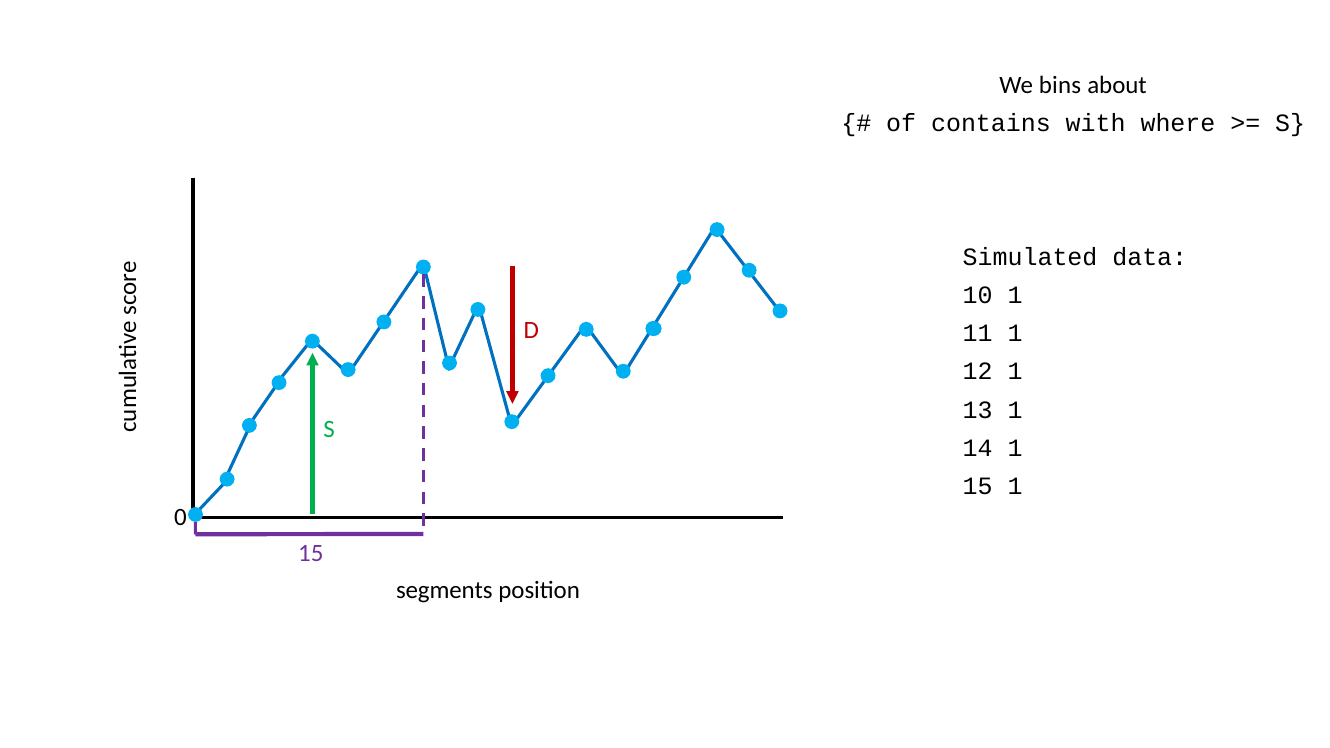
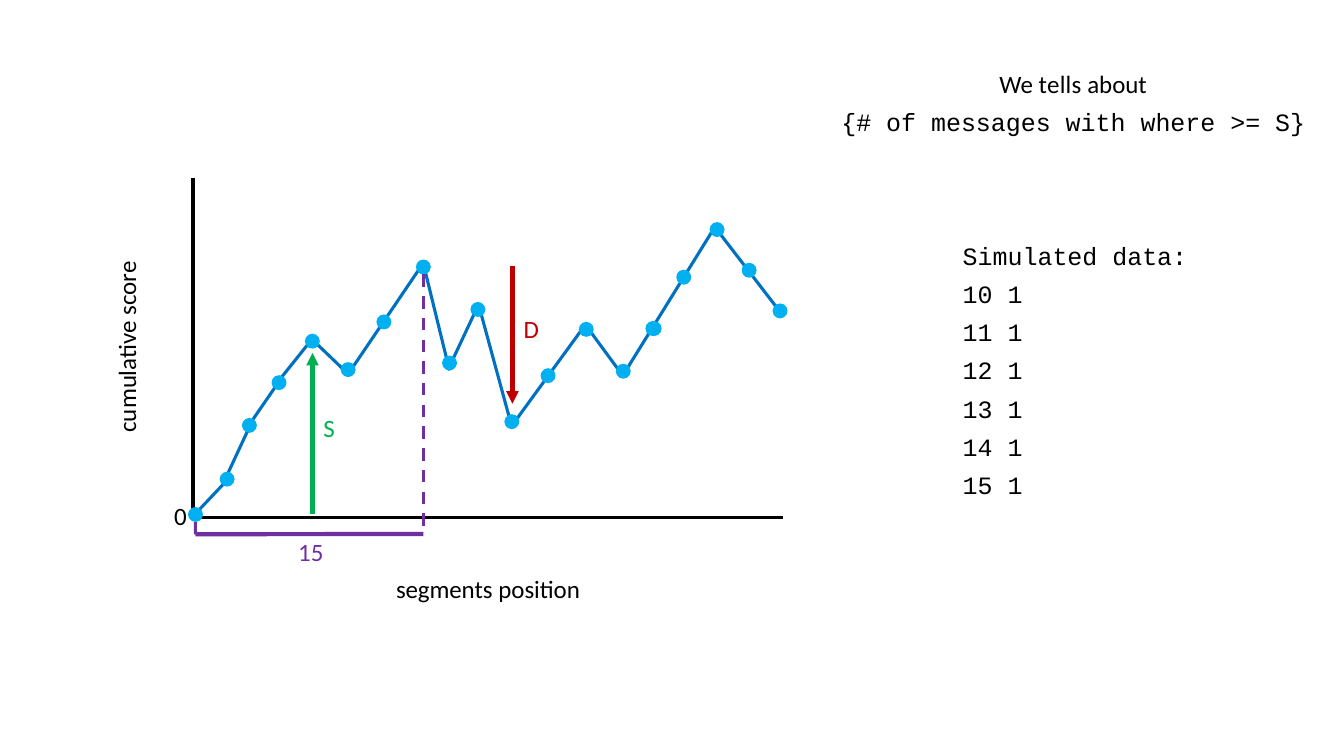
bins: bins -> tells (1060, 85)
contains: contains -> messages (991, 124)
